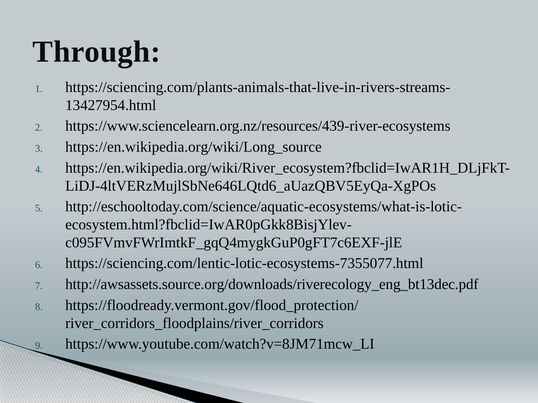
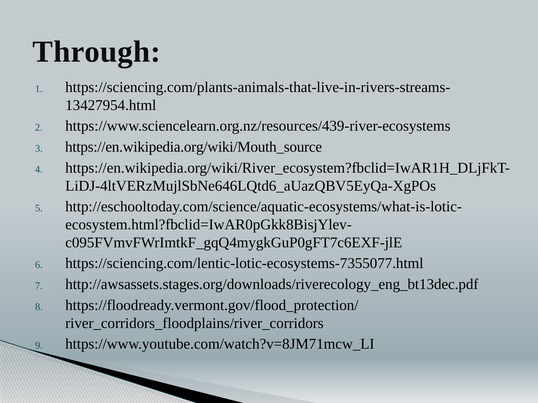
https://en.wikipedia.org/wiki/Long_source: https://en.wikipedia.org/wiki/Long_source -> https://en.wikipedia.org/wiki/Mouth_source (194, 147)
http://awsassets.source.org/downloads/riverecology_eng_bt13dec.pdf: http://awsassets.source.org/downloads/riverecology_eng_bt13dec.pdf -> http://awsassets.stages.org/downloads/riverecology_eng_bt13dec.pdf (272, 285)
